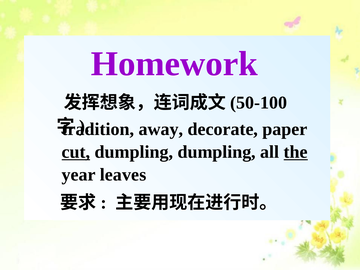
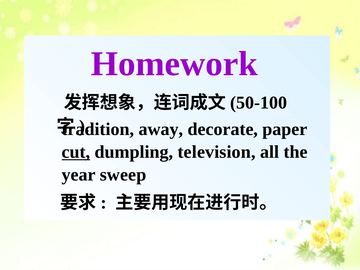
dumpling dumpling: dumpling -> television (217, 152)
the underline: present -> none (296, 152)
leaves: leaves -> sweep (123, 175)
